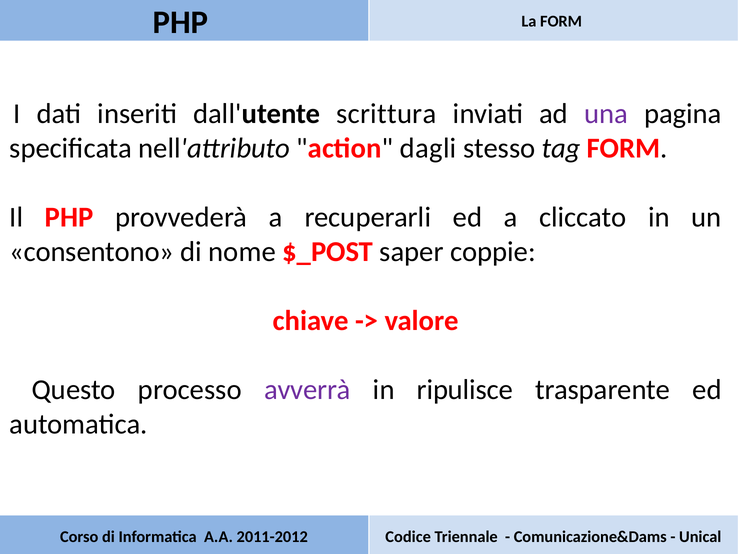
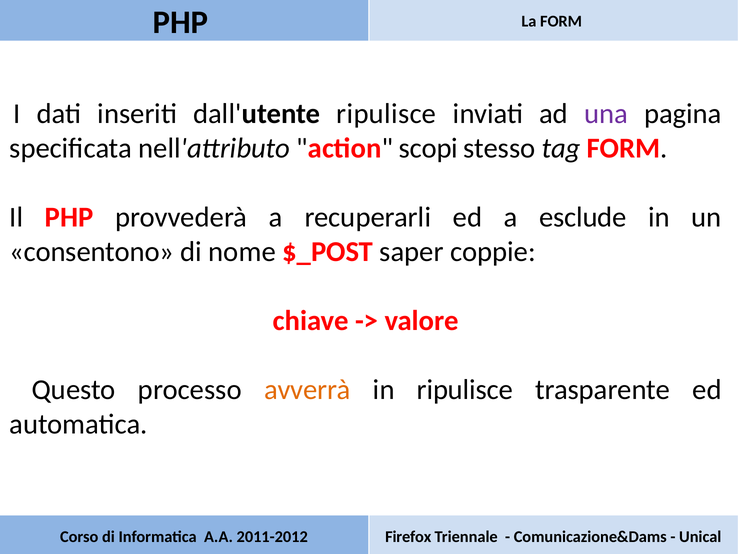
dall'utente scrittura: scrittura -> ripulisce (386, 114)
dagli: dagli -> scopi (428, 148)
cliccato: cliccato -> esclude (583, 217)
avverrà colour: purple -> orange (307, 389)
Codice: Codice -> Firefox (408, 536)
